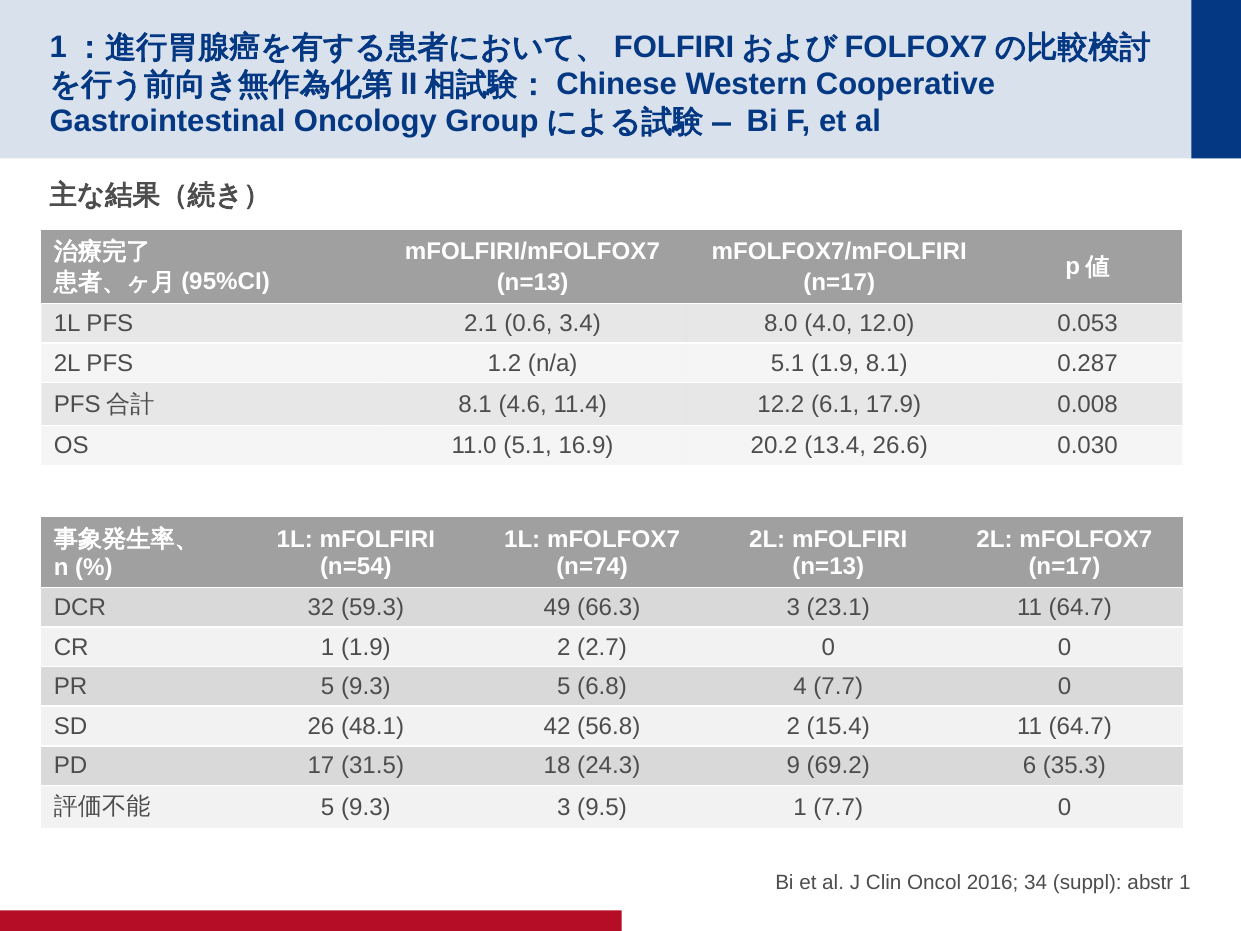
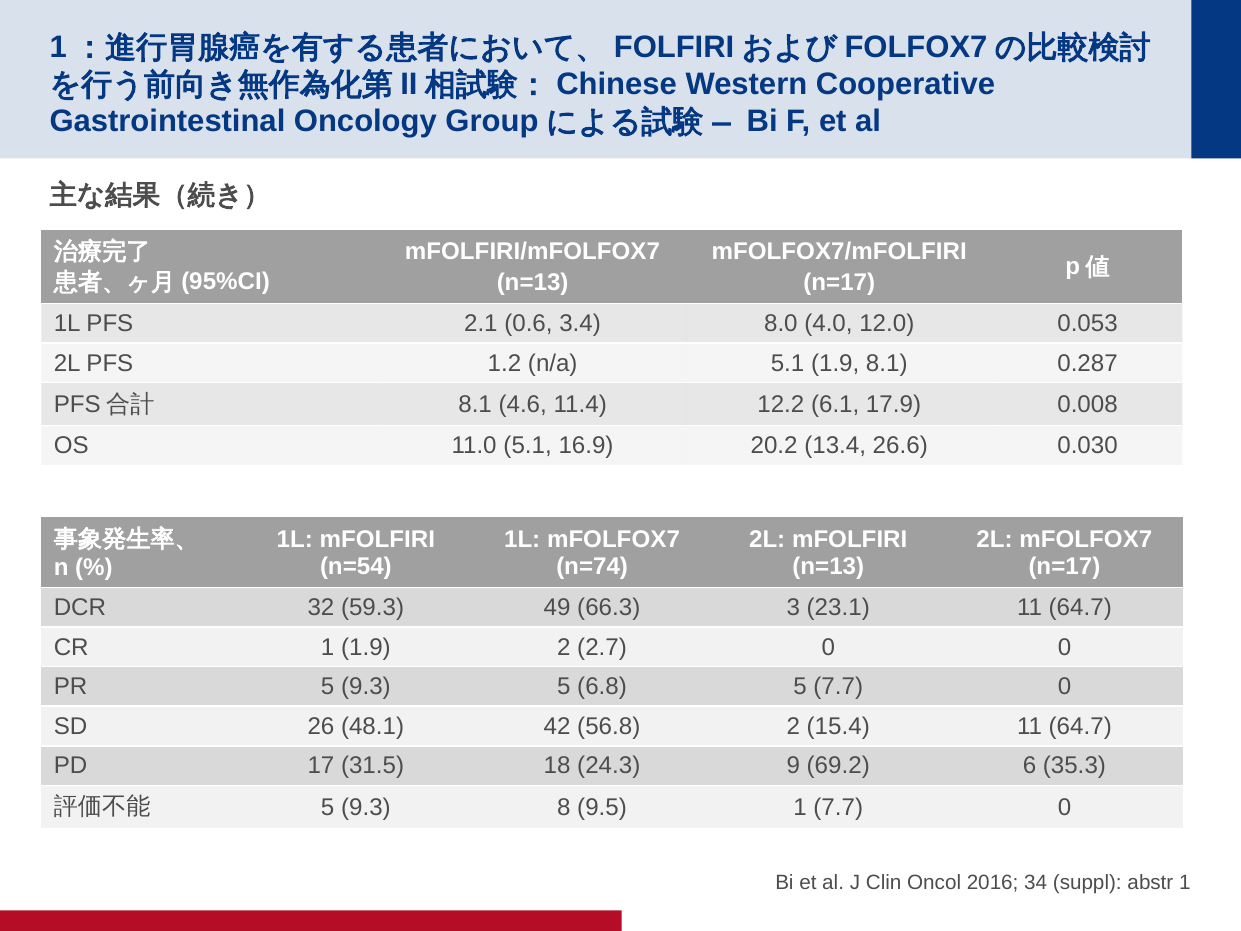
6.8 4: 4 -> 5 (800, 687)
9.3 3: 3 -> 8 (564, 807)
